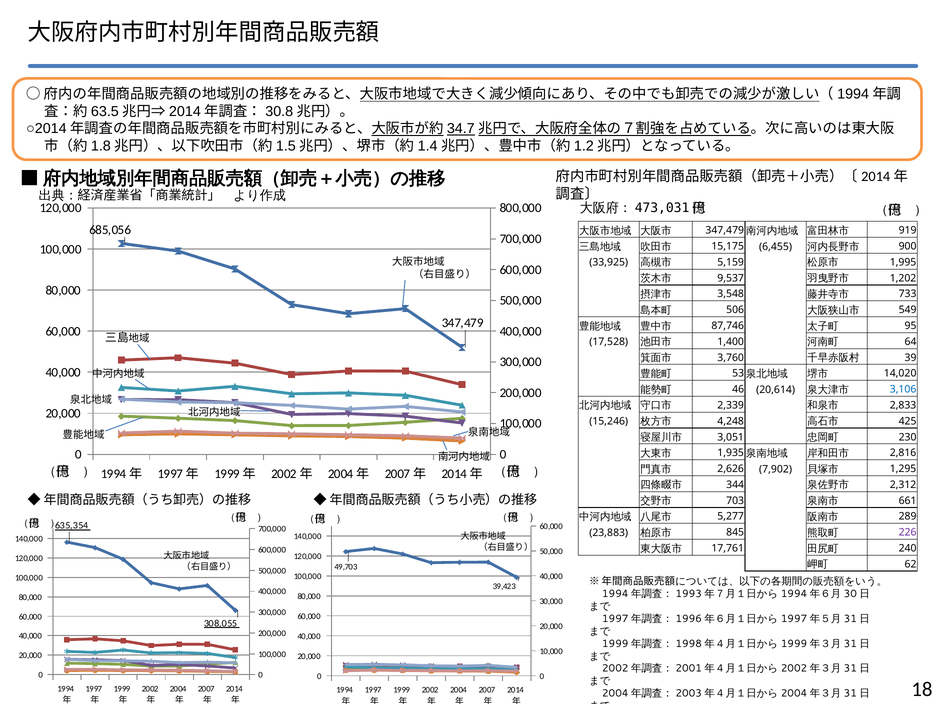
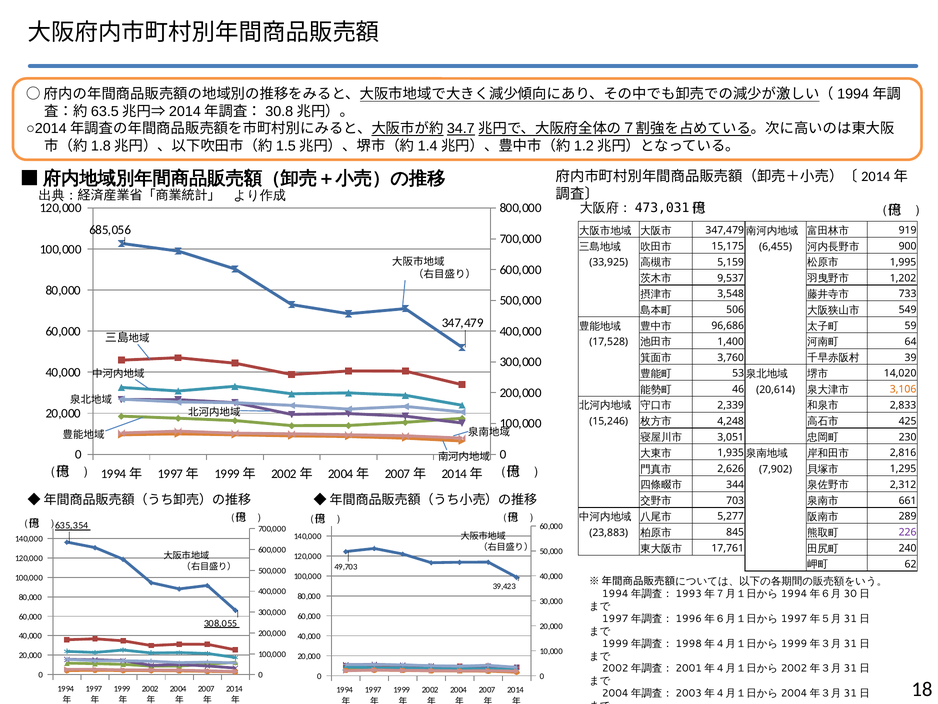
87,746: 87,746 -> 96,686 (728, 326)
95: 95 -> 59 (911, 326)
3,106 colour: blue -> orange (903, 389)
